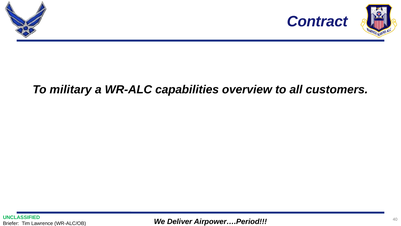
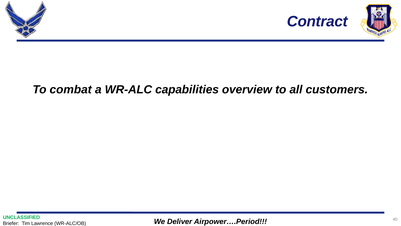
military: military -> combat (71, 90)
